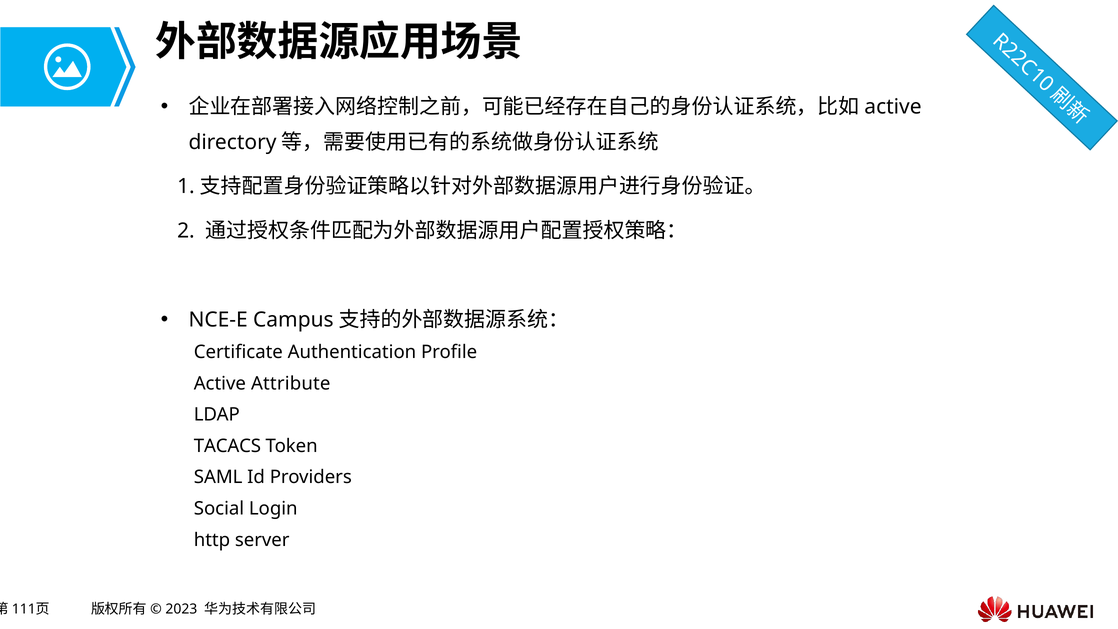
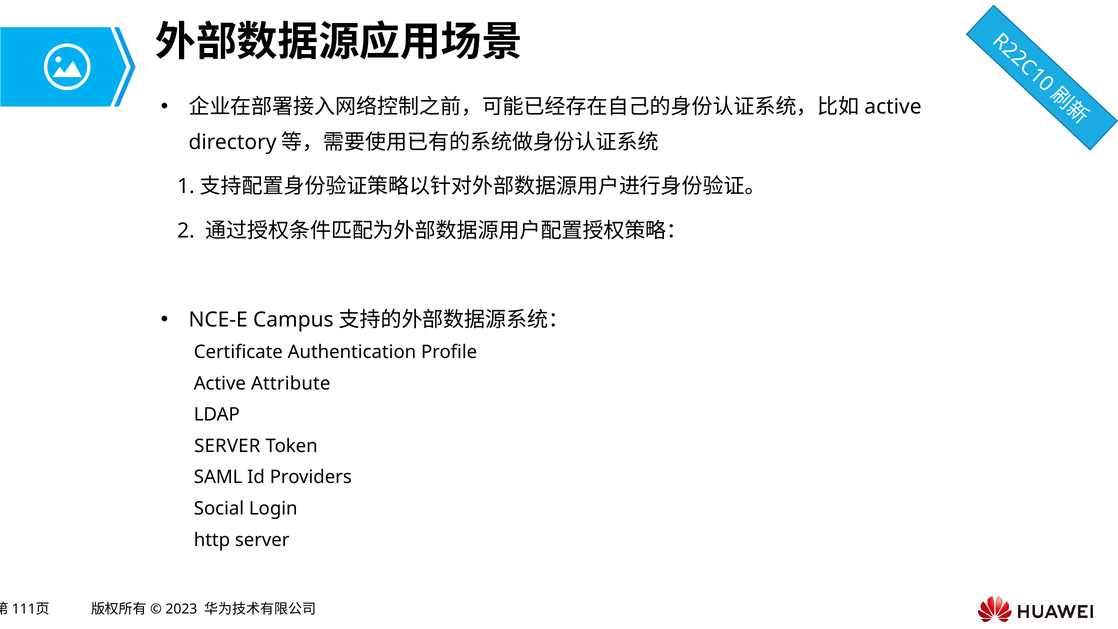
TACACS: TACACS -> SERVER (227, 446)
